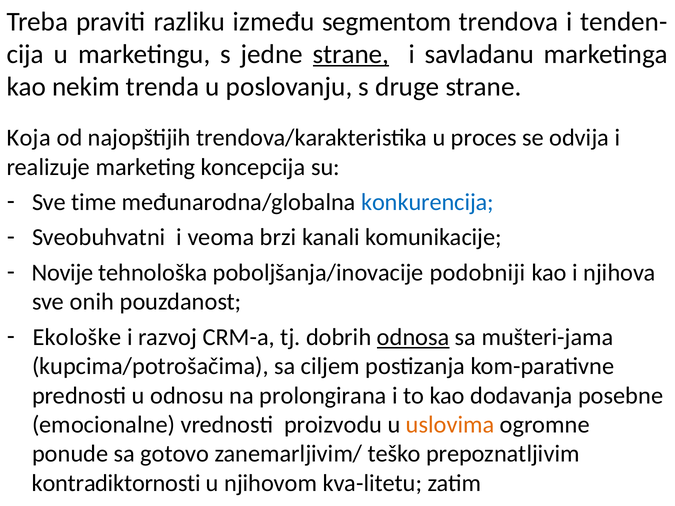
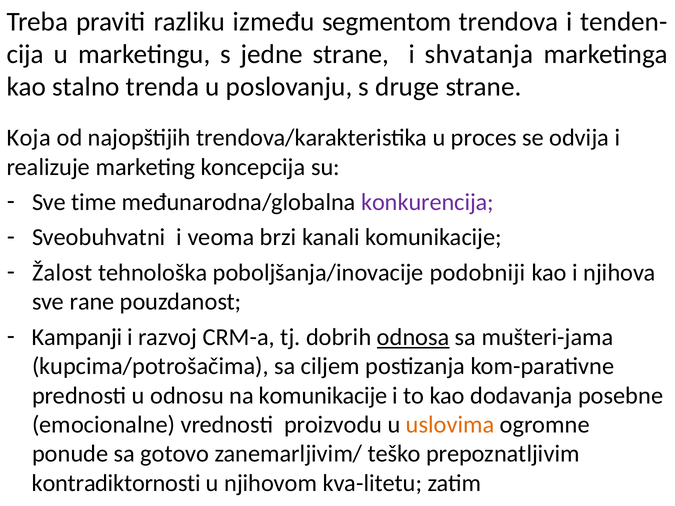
strane underline: present -> none (351, 54)
savladanu: savladanu -> shvatanja (479, 54)
nekim: nekim -> stalno (86, 87)
konkurencija colour: blue -> purple (428, 202)
Novije: Novije -> Žalost (62, 273)
onih: onih -> rane (92, 302)
Ekološke: Ekološke -> Kampanji (77, 337)
na prolongirana: prolongirana -> komunikacije (323, 396)
